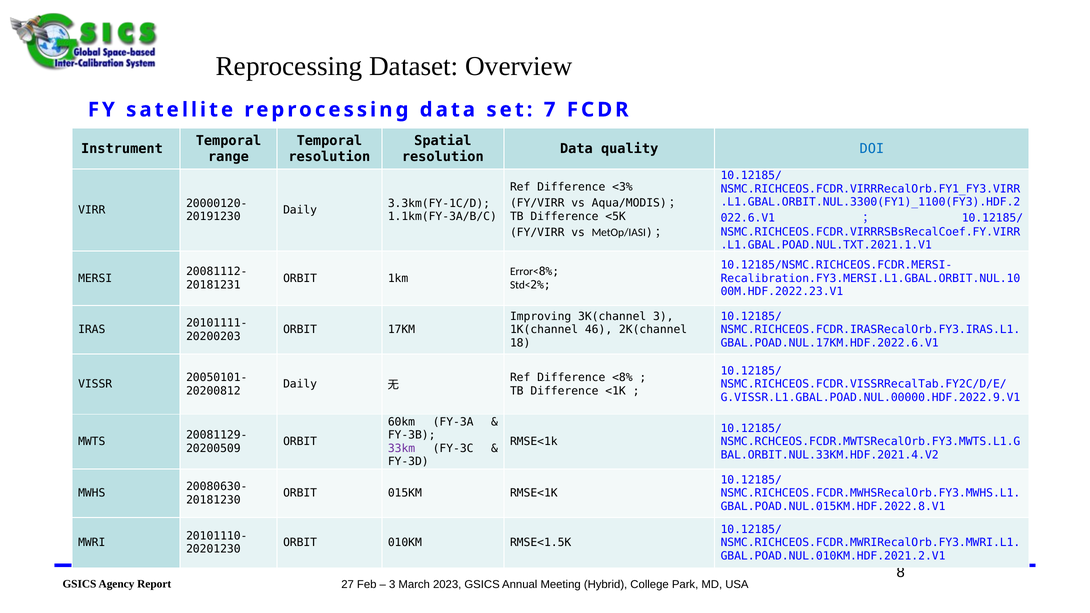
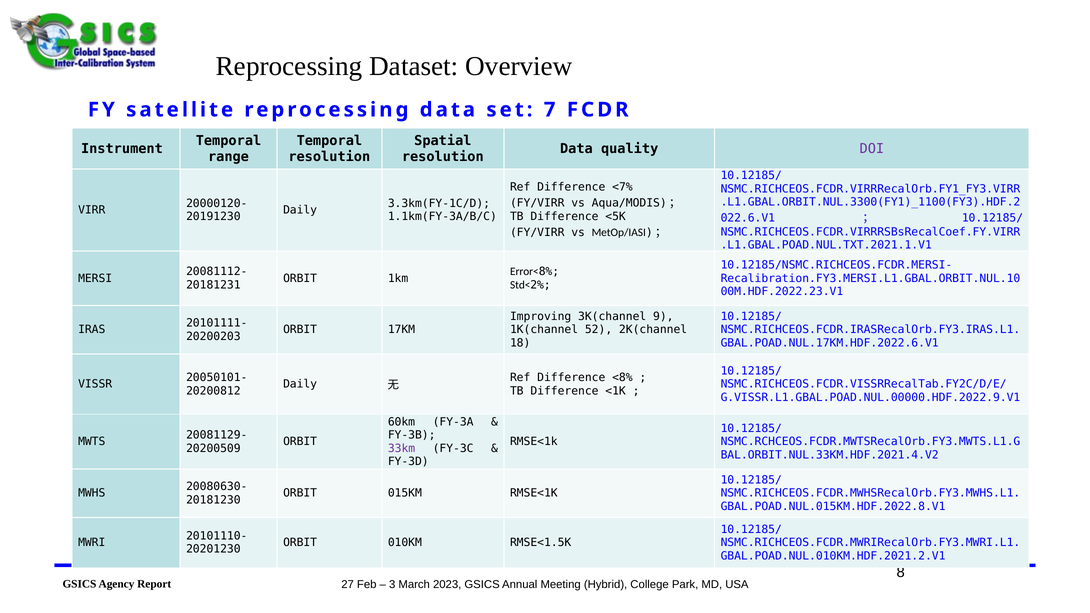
DOI colour: blue -> purple (872, 149)
<3%: <3% -> <7% (622, 187)
3K(channel 3: 3 -> 9 (663, 317)
46: 46 -> 52 (599, 330)
